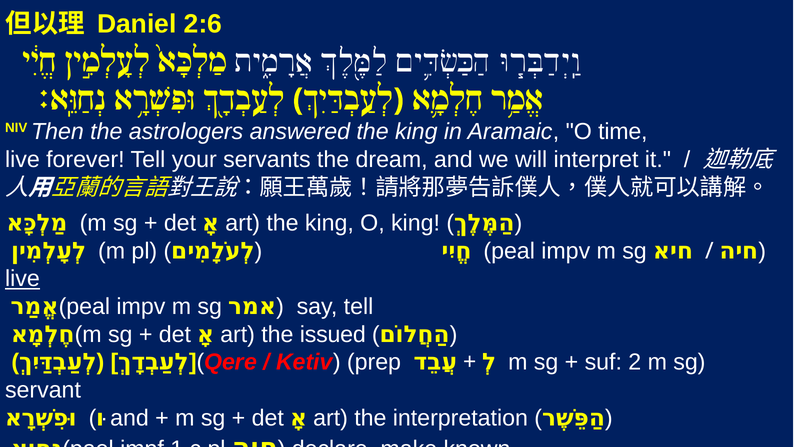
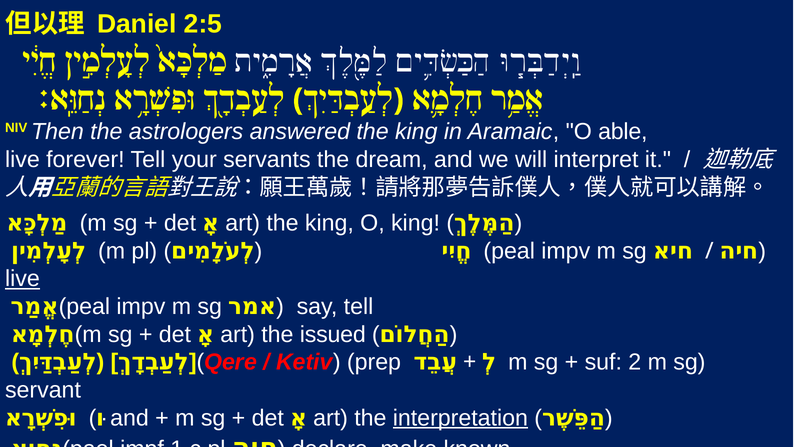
2:6: 2:6 -> 2:5 (203, 24)
time: time -> able (623, 132)
interpretation underline: none -> present (460, 418)
